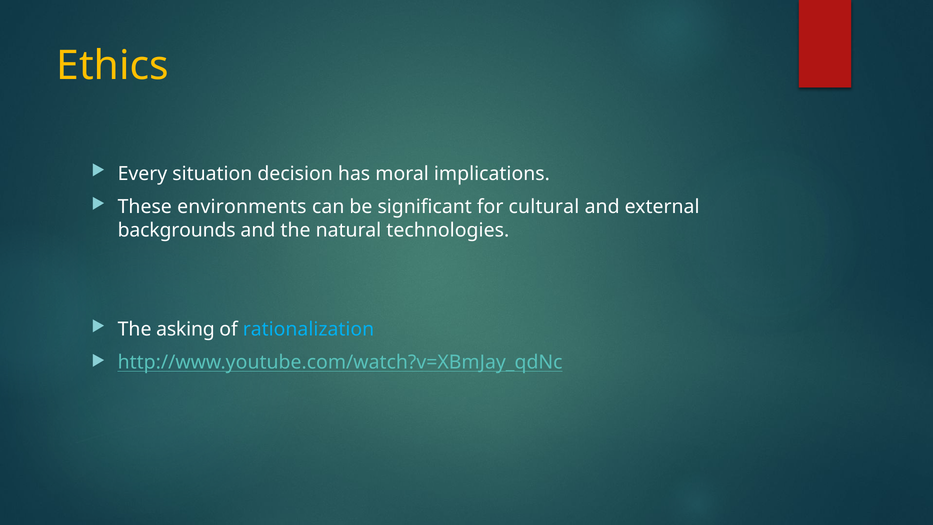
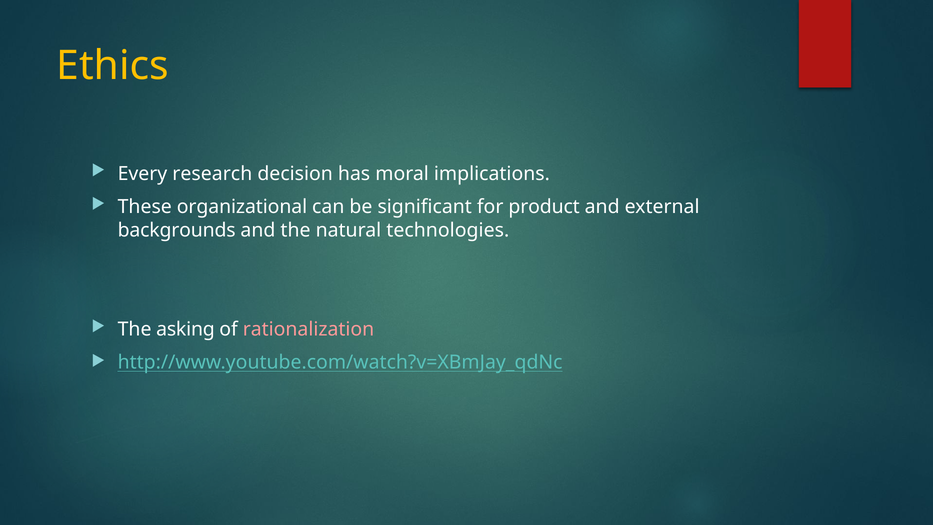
situation: situation -> research (212, 174)
environments: environments -> organizational (242, 207)
cultural: cultural -> product (544, 207)
rationalization colour: light blue -> pink (309, 329)
